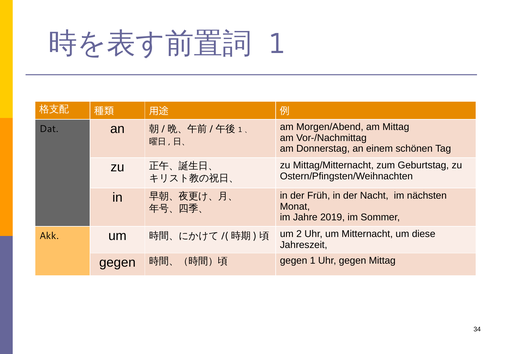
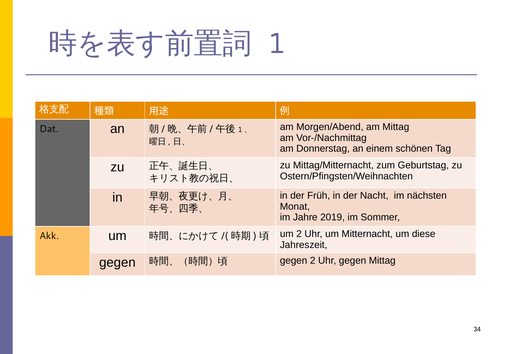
gegen 1: 1 -> 2 (313, 261)
